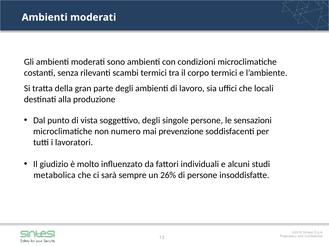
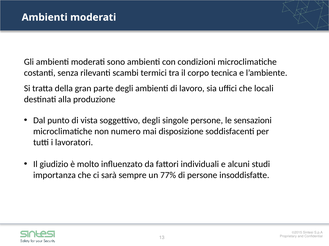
corpo termici: termici -> tecnica (224, 73)
prevenzione: prevenzione -> disposizione (181, 132)
metabolica: metabolica -> importanza (54, 176)
26%: 26% -> 77% (168, 176)
